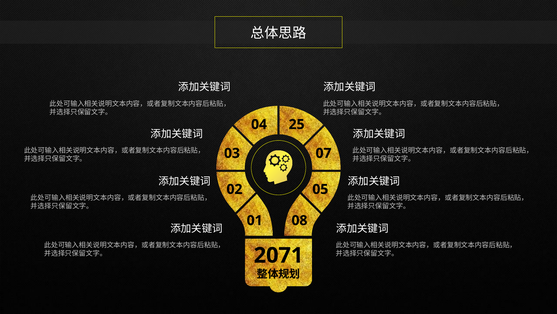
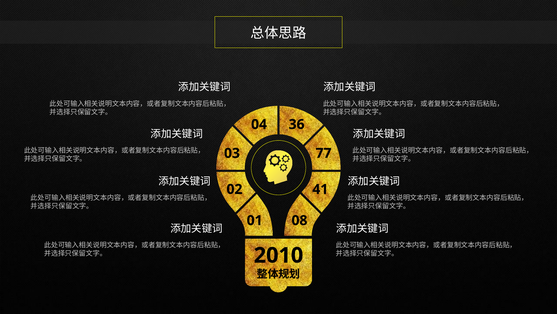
25: 25 -> 36 (297, 124)
07: 07 -> 77 (324, 153)
05: 05 -> 41 (320, 189)
2071: 2071 -> 2010 (278, 255)
